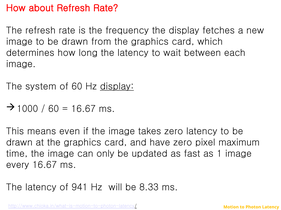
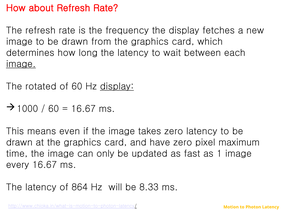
image underline: none -> present (21, 64)
system: system -> rotated (41, 87)
941: 941 -> 864 (80, 188)
